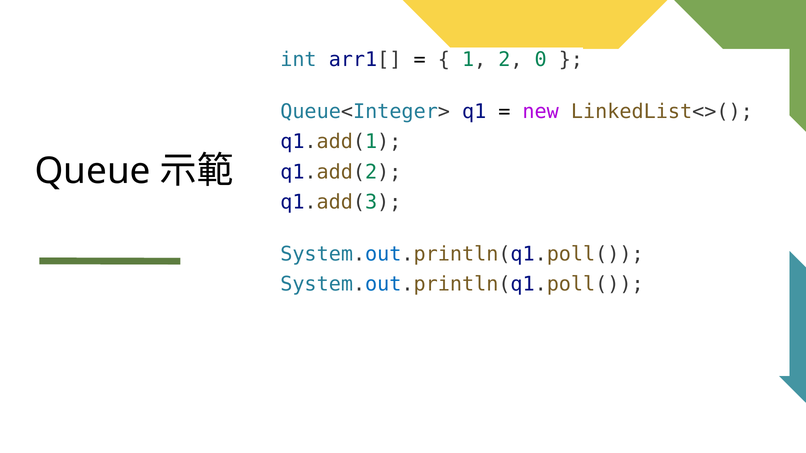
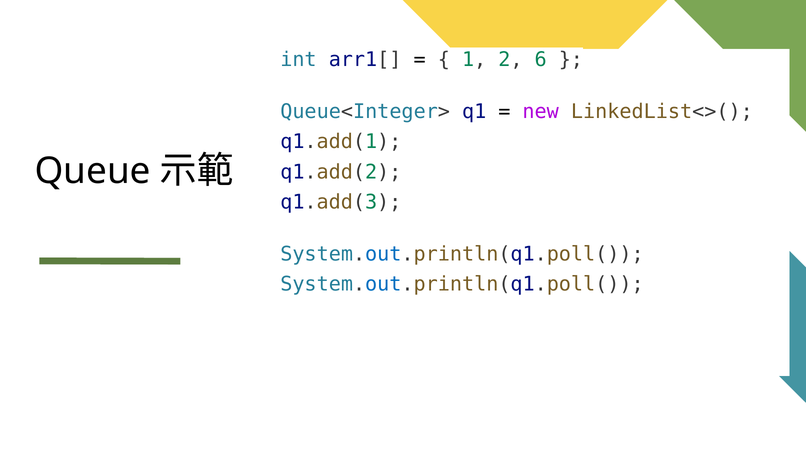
0: 0 -> 6 (541, 60)
